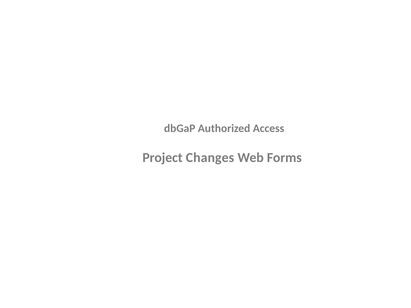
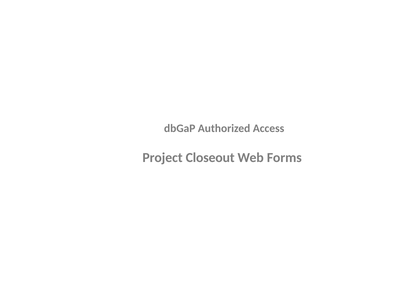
Changes: Changes -> Closeout (210, 158)
